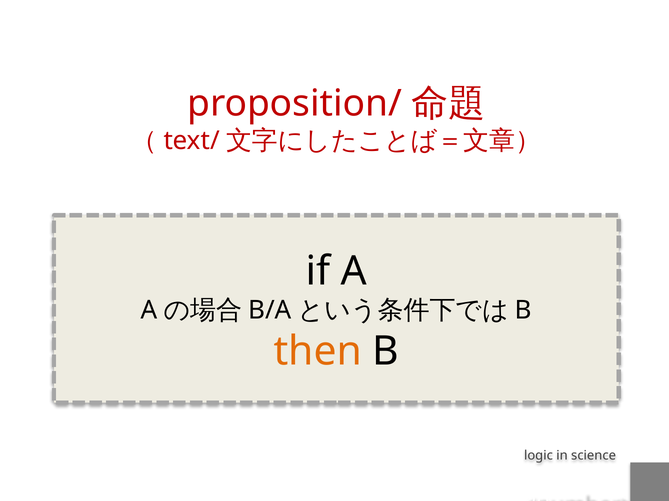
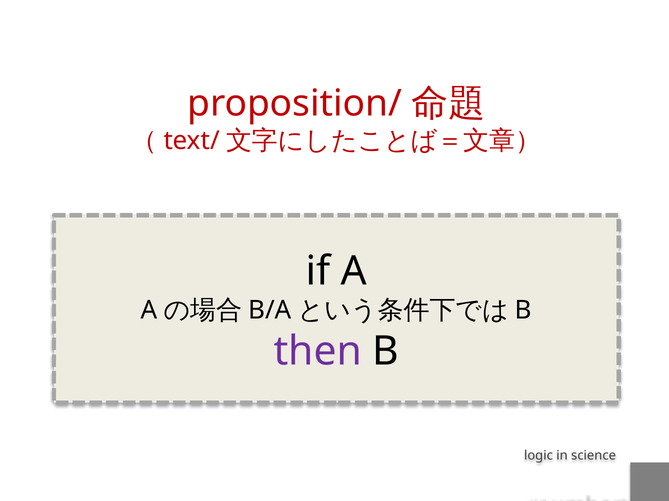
then colour: orange -> purple (318, 352)
